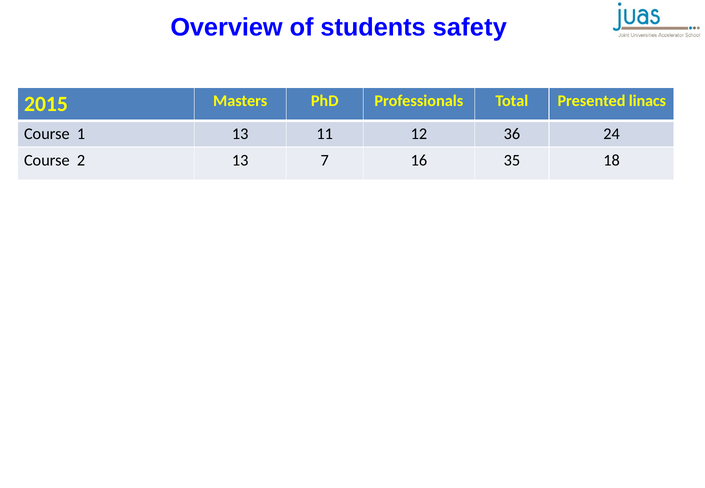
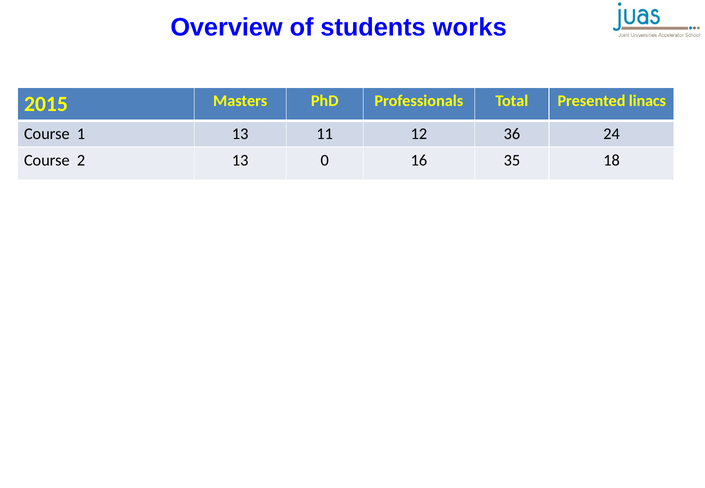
safety: safety -> works (470, 27)
7: 7 -> 0 (325, 160)
